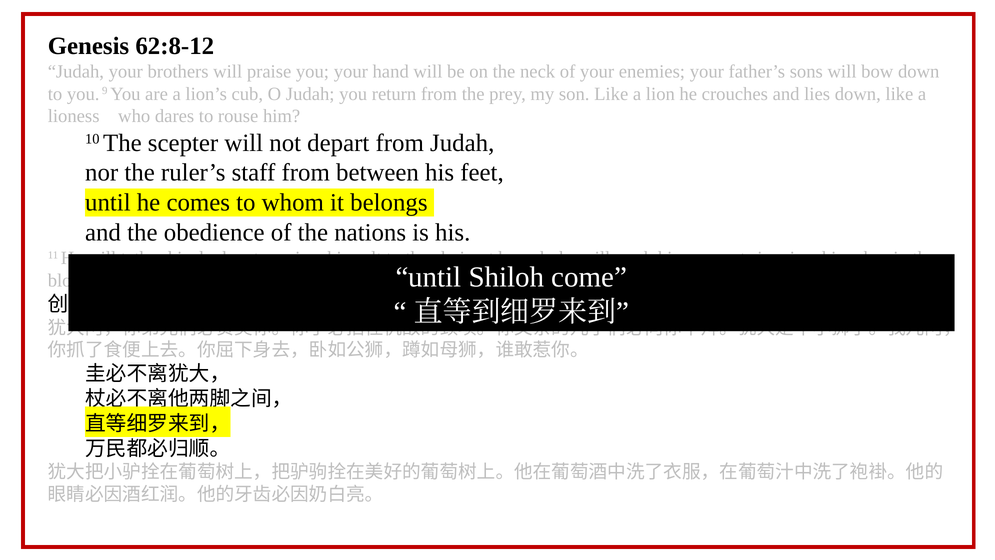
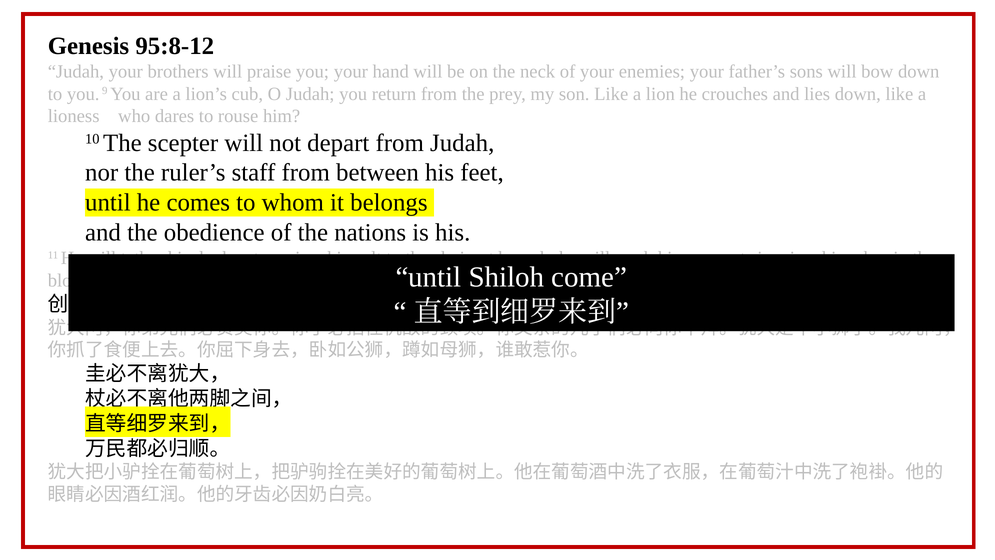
62:8-12: 62:8-12 -> 95:8-12 (175, 46)
